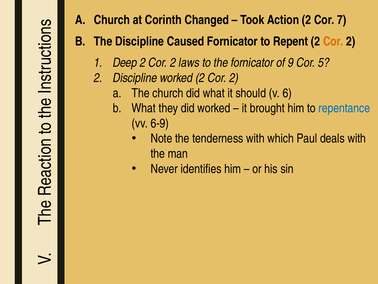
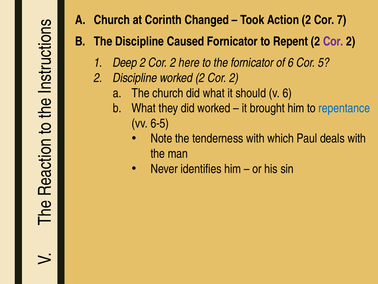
Cor colour: orange -> purple (333, 41)
laws: laws -> here (189, 63)
of 9: 9 -> 6 (291, 63)
6-9: 6-9 -> 6-5 (160, 123)
